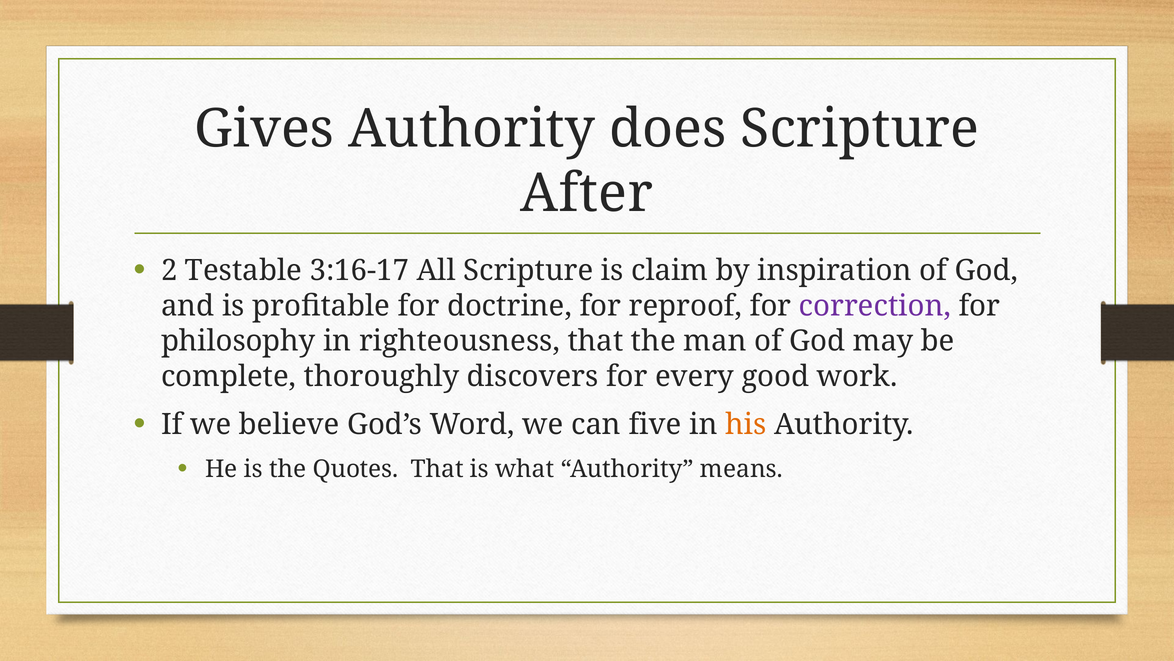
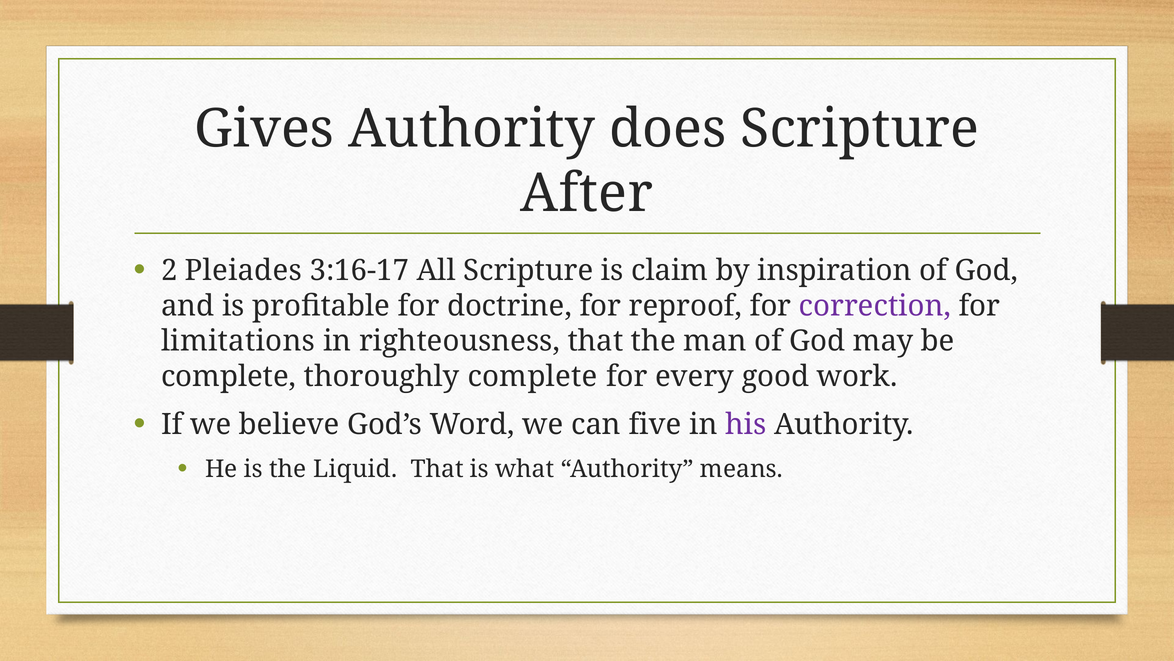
Testable: Testable -> Pleiades (243, 270)
philosophy: philosophy -> limitations (238, 341)
thoroughly discovers: discovers -> complete (533, 376)
his colour: orange -> purple (746, 424)
Quotes: Quotes -> Liquid (355, 469)
